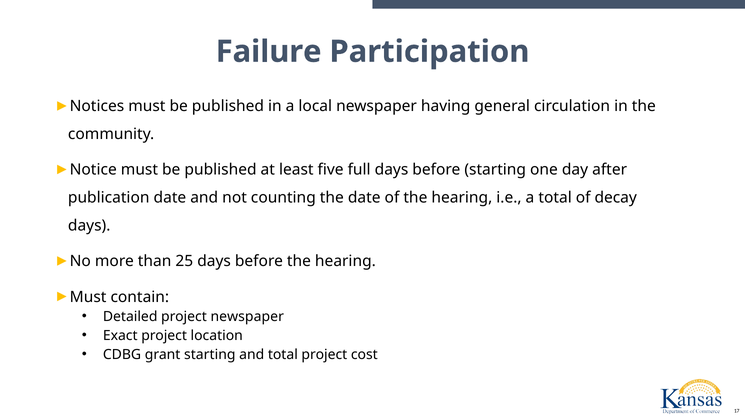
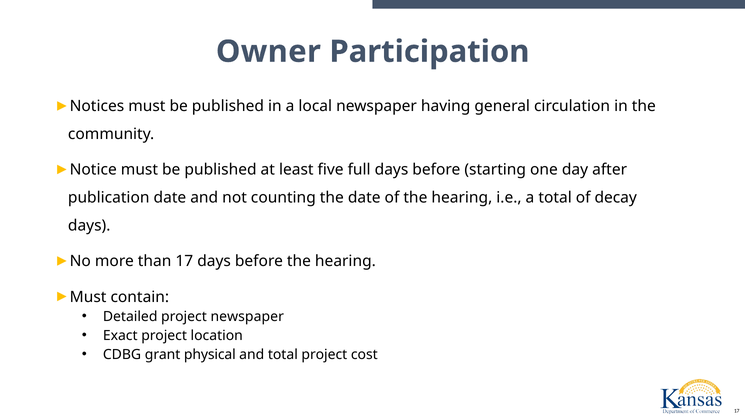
Failure: Failure -> Owner (268, 52)
than 25: 25 -> 17 (184, 261)
grant starting: starting -> physical (210, 355)
